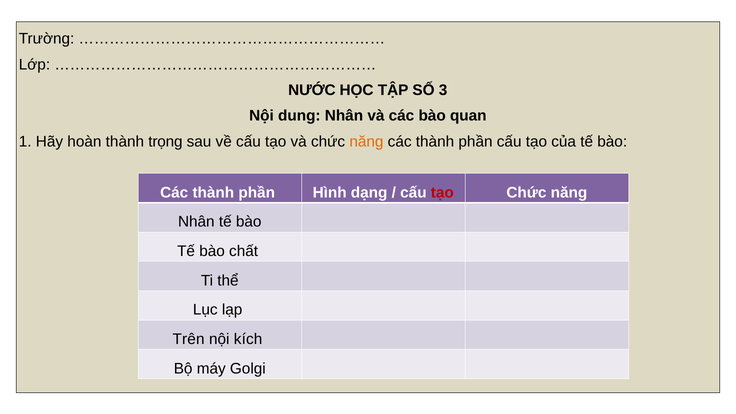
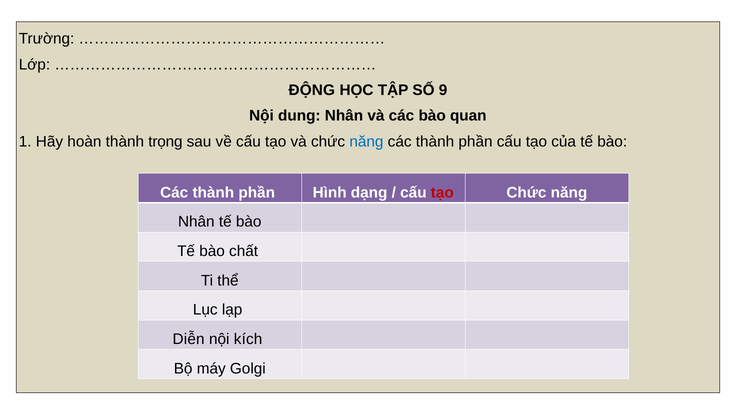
NƯỚC: NƯỚC -> ĐỘNG (312, 90)
3: 3 -> 9 (443, 90)
năng colour: orange -> blue (366, 142)
Trên: Trên -> Diễn (189, 339)
